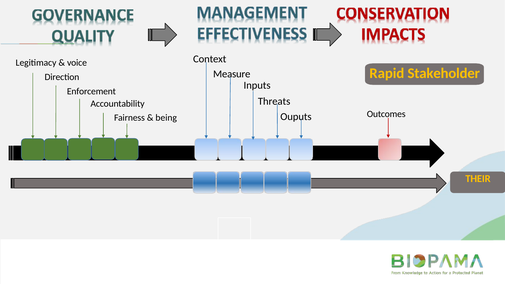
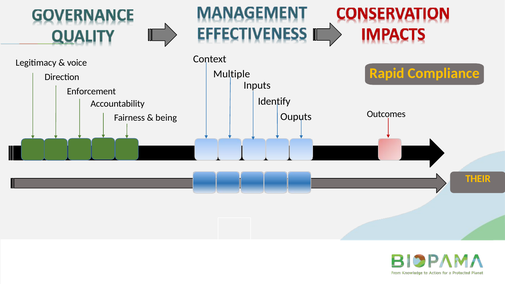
Stakeholder: Stakeholder -> Compliance (444, 73)
Measure: Measure -> Multiple (232, 74)
Threats: Threats -> Identify (274, 101)
